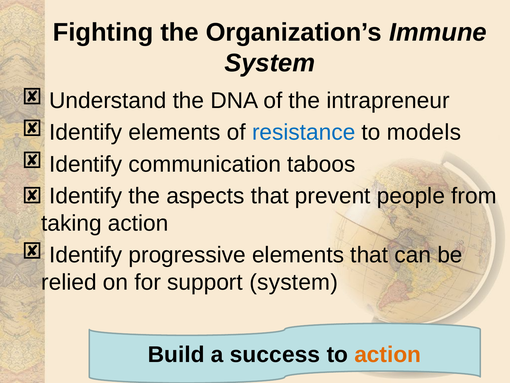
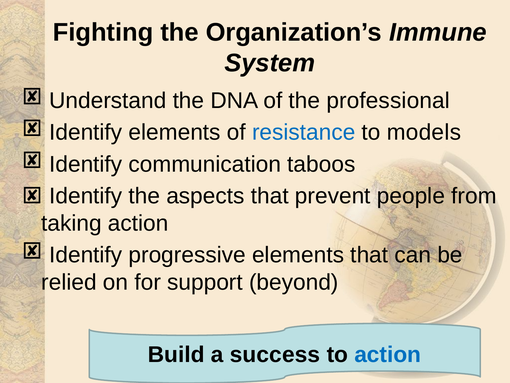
intrapreneur: intrapreneur -> professional (388, 100)
support system: system -> beyond (294, 282)
action colour: orange -> blue (388, 354)
